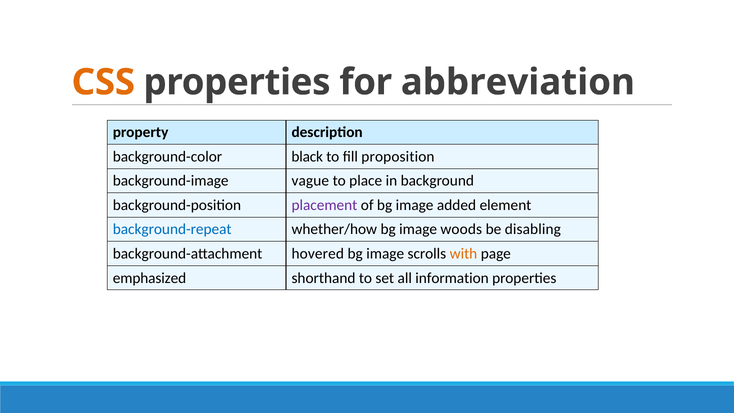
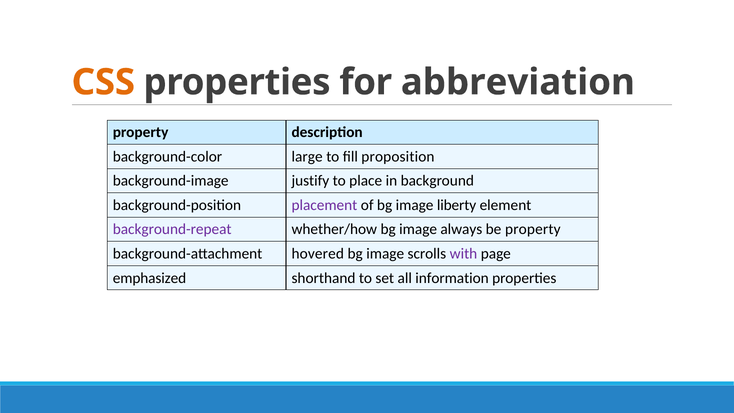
black: black -> large (307, 157)
vague: vague -> justify (310, 181)
added: added -> liberty (457, 205)
background-repeat colour: blue -> purple (172, 229)
woods: woods -> always (461, 229)
be disabling: disabling -> property (533, 229)
with colour: orange -> purple (463, 254)
